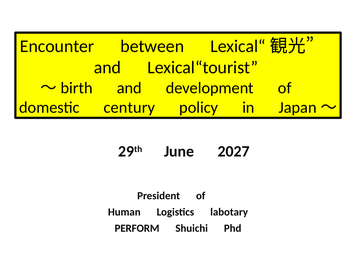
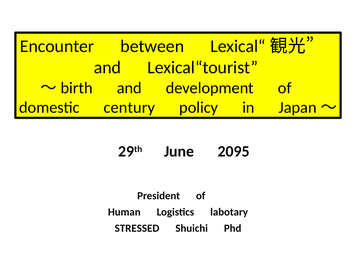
2027: 2027 -> 2095 (234, 151)
PERFORM: PERFORM -> STRESSED (137, 228)
